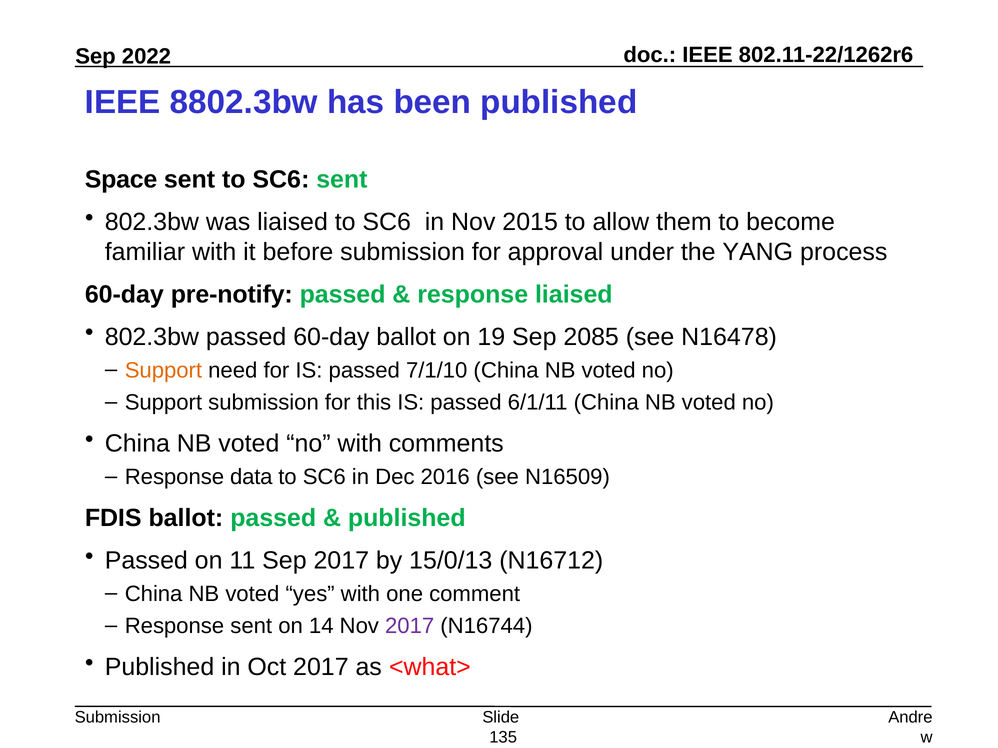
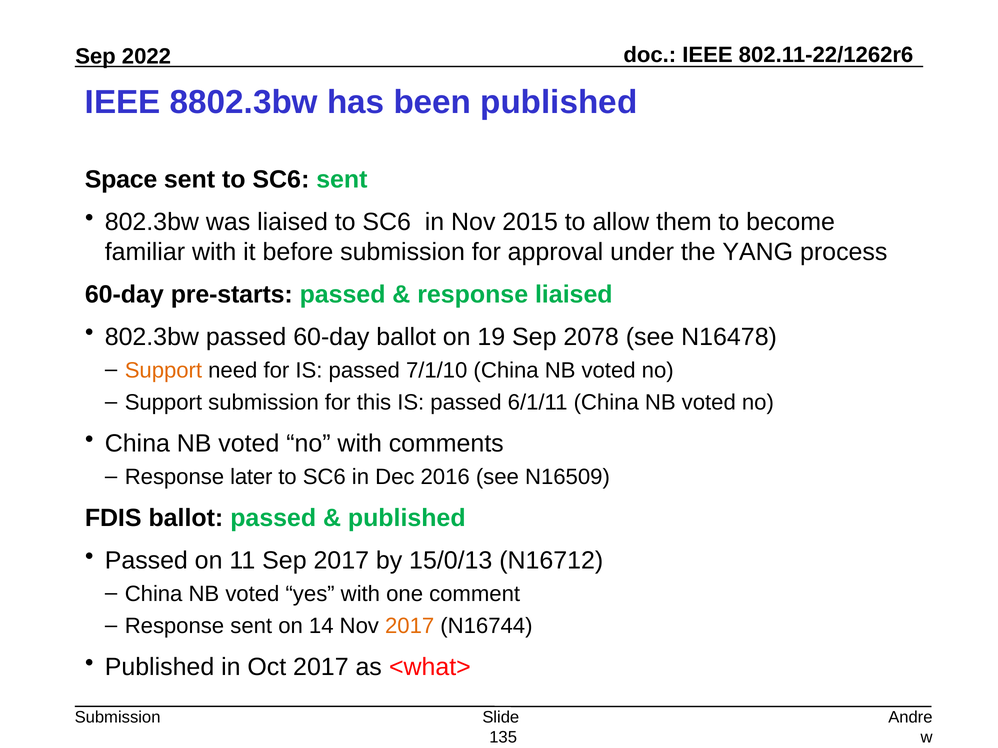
pre-notify: pre-notify -> pre-starts (232, 295)
2085: 2085 -> 2078 (591, 337)
data: data -> later (251, 477)
2017 colour: purple -> orange (410, 626)
